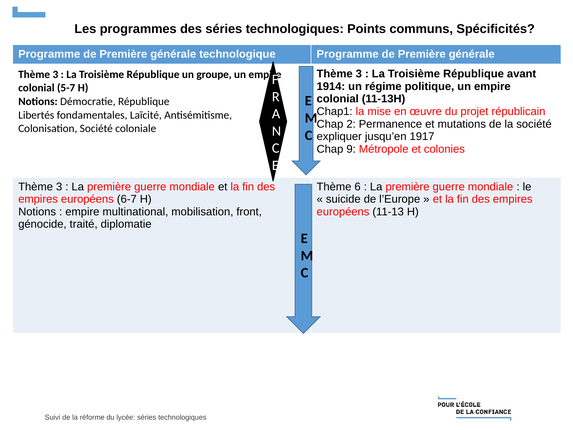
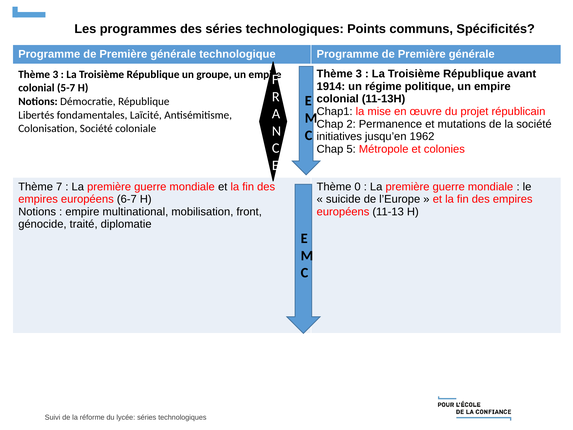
expliquer: expliquer -> initiatives (339, 136)
1917: 1917 -> 1962 (422, 136)
9: 9 -> 5 (351, 149)
3: 3 -> 7 (59, 187)
6: 6 -> 0 (358, 187)
